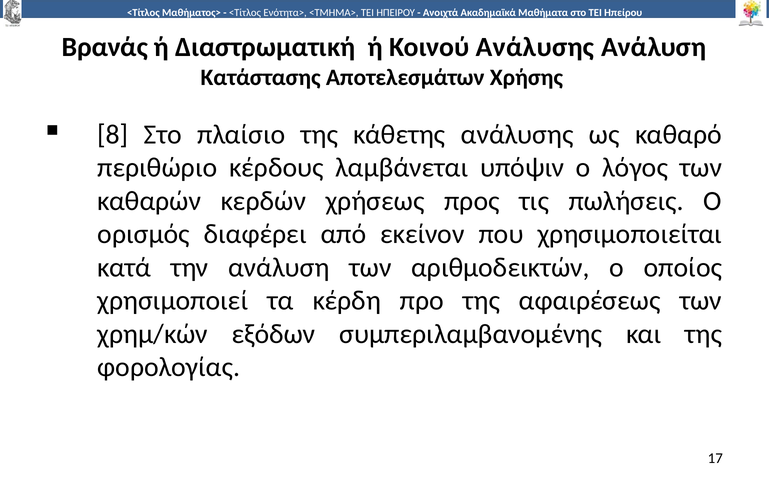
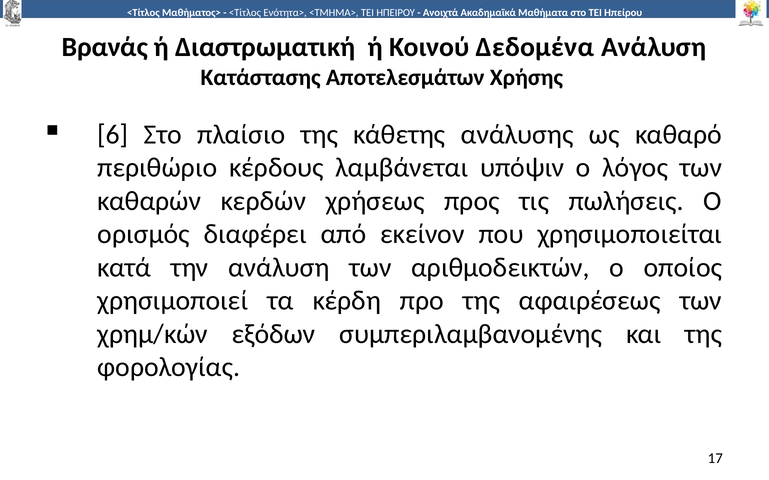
Κοινού Ανάλυσης: Ανάλυσης -> Δεδομένα (535, 47)
8: 8 -> 6 (113, 135)
